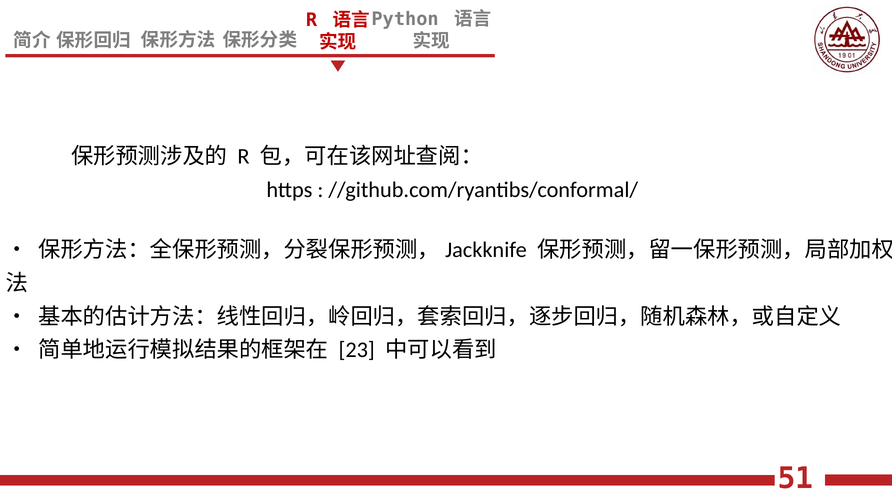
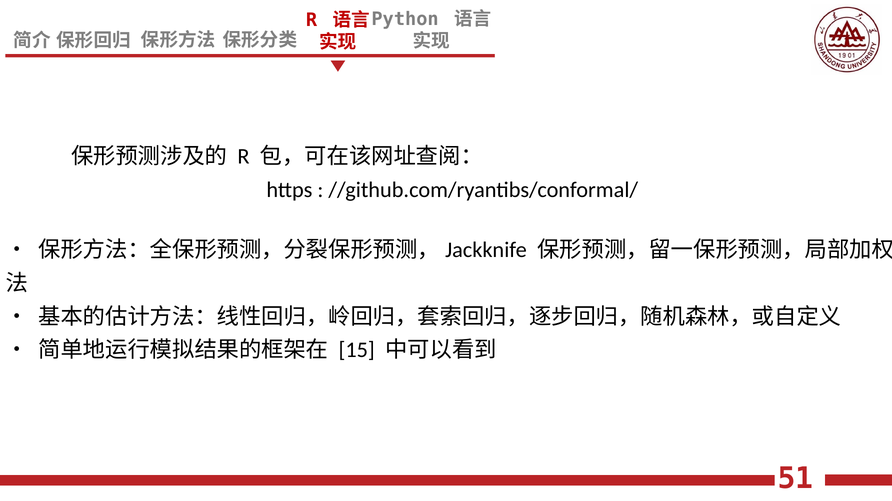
23: 23 -> 15 (357, 351)
